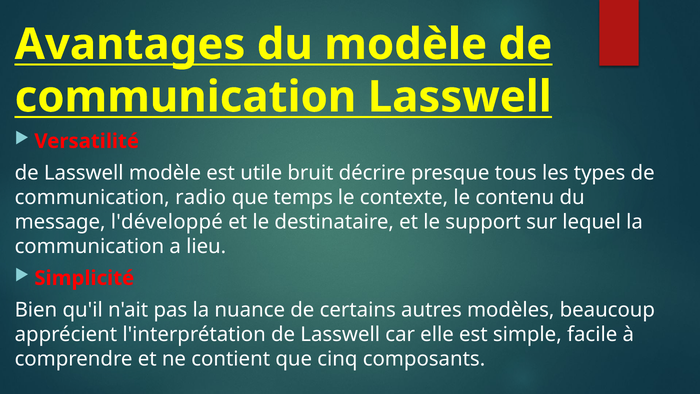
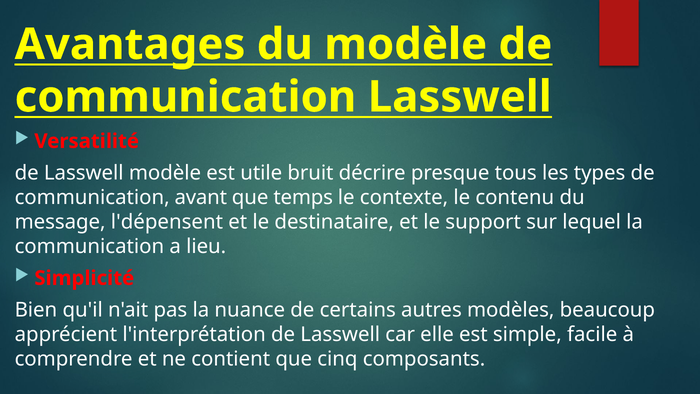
radio: radio -> avant (201, 197)
l'développé: l'développé -> l'dépensent (167, 222)
